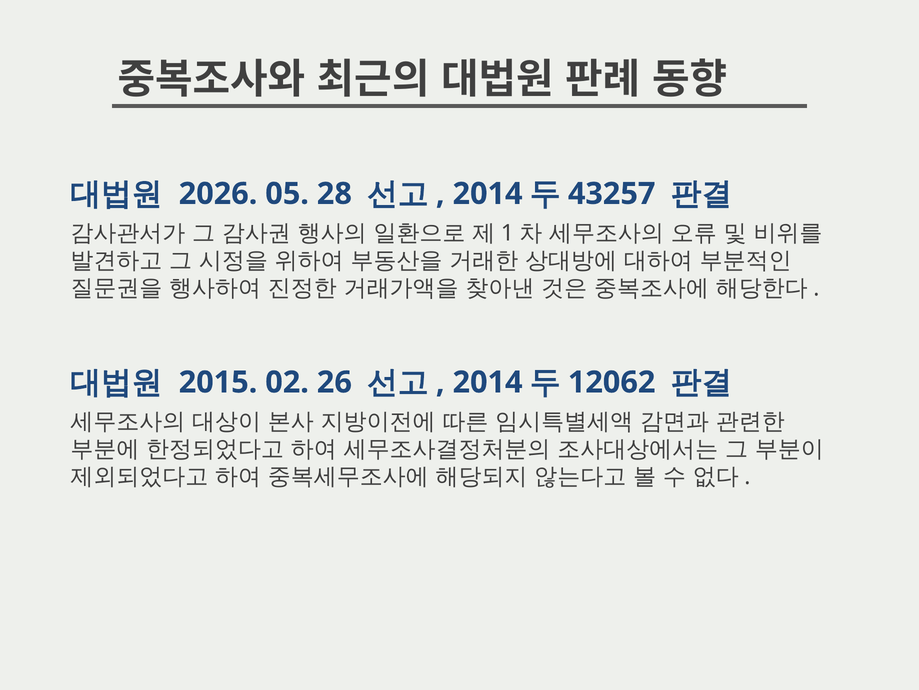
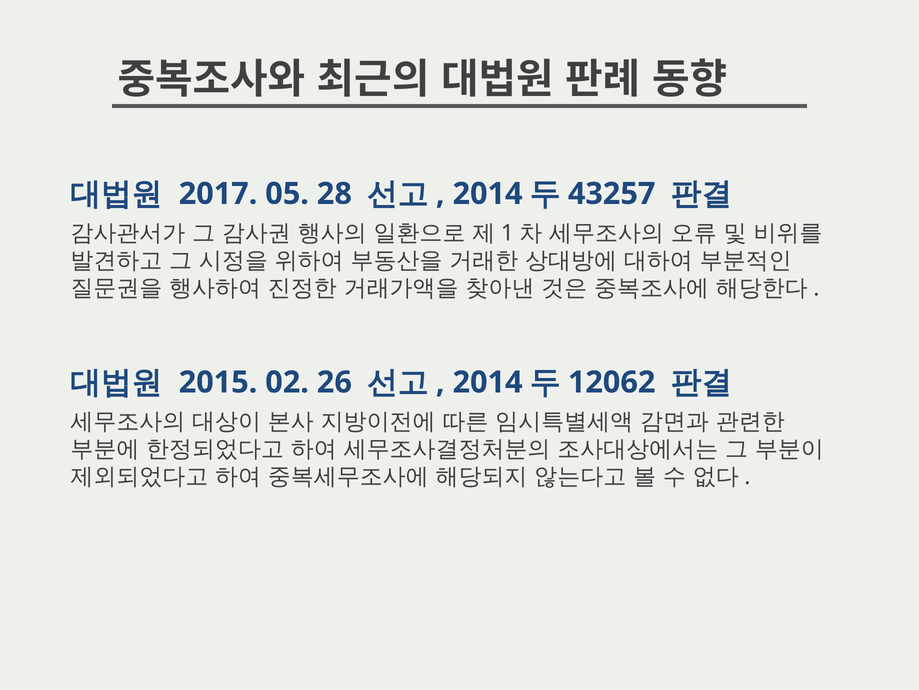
2026: 2026 -> 2017 (218, 194)
